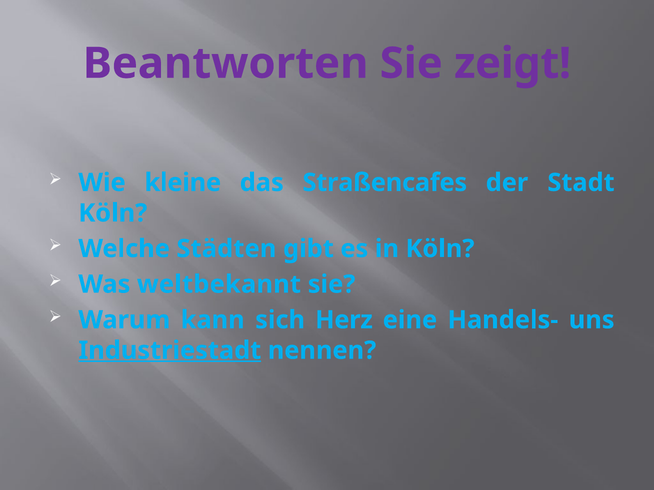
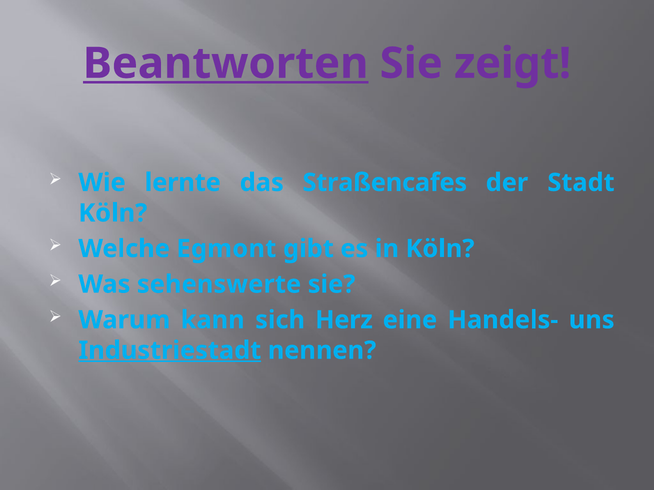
Beantworten underline: none -> present (226, 64)
kleine: kleine -> lernte (183, 183)
Städten: Städten -> Egmont (226, 249)
weltbekannt: weltbekannt -> sehenswerte (219, 285)
